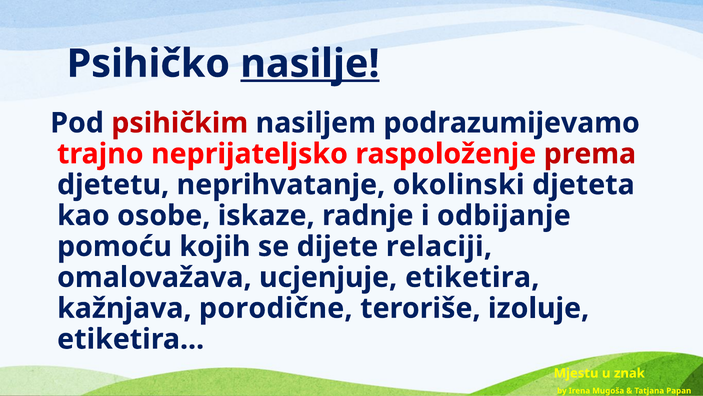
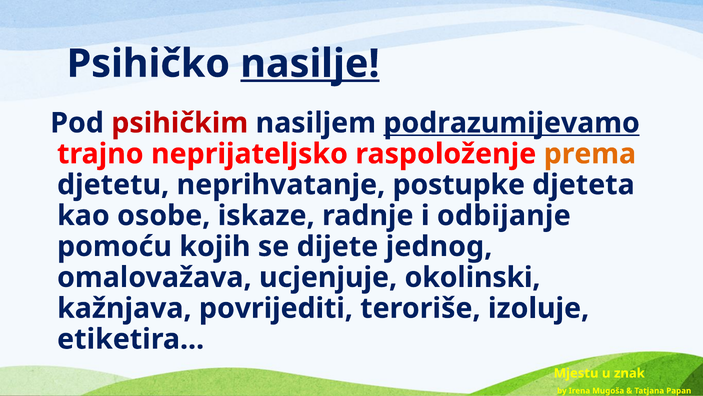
podrazumijevamo underline: none -> present (512, 123)
prema colour: red -> orange (590, 154)
okolinski: okolinski -> postupke (459, 185)
relaciji: relaciji -> jednog (439, 246)
ucjenjuje etiketira: etiketira -> okolinski (473, 277)
porodične: porodične -> povrijediti (276, 308)
